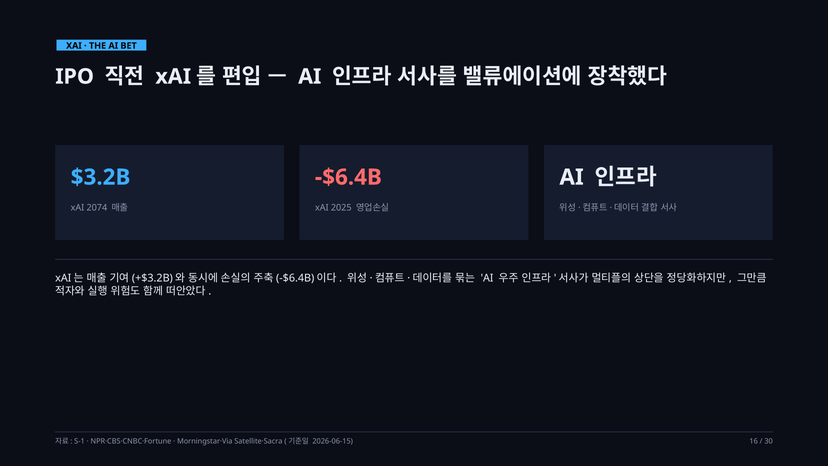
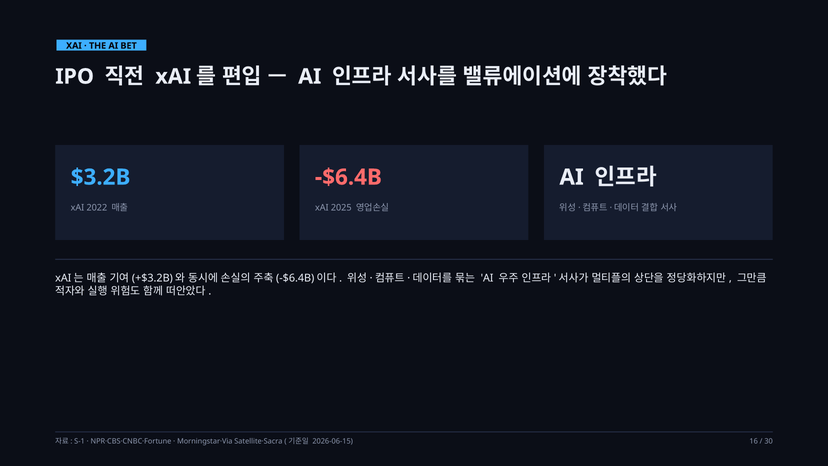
2074: 2074 -> 2022 (97, 208)
